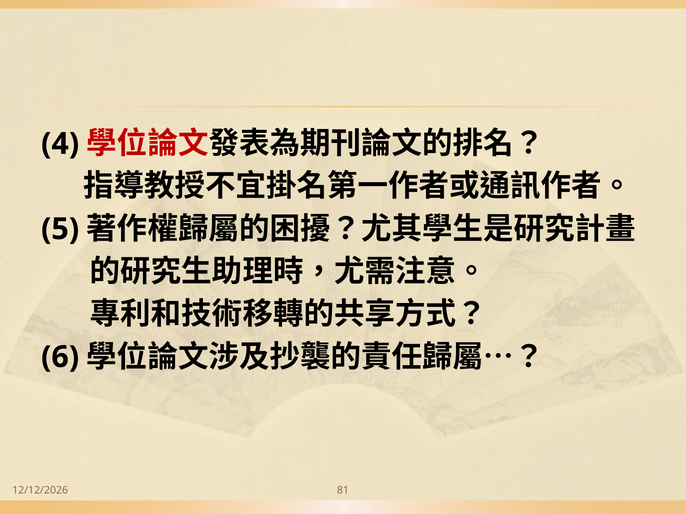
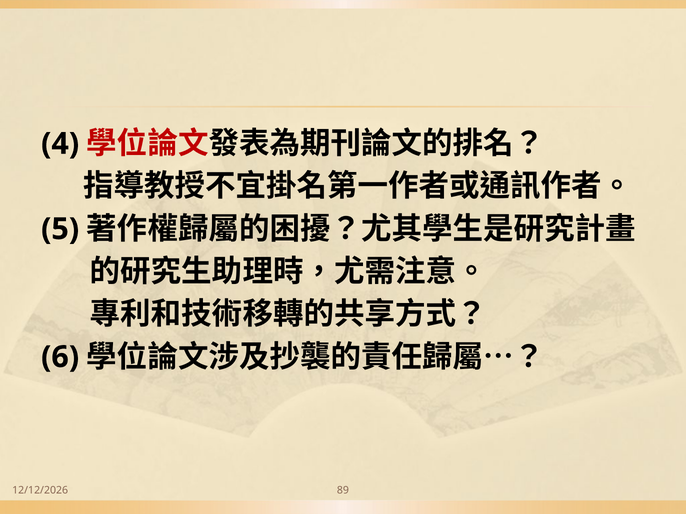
81: 81 -> 89 (343, 491)
